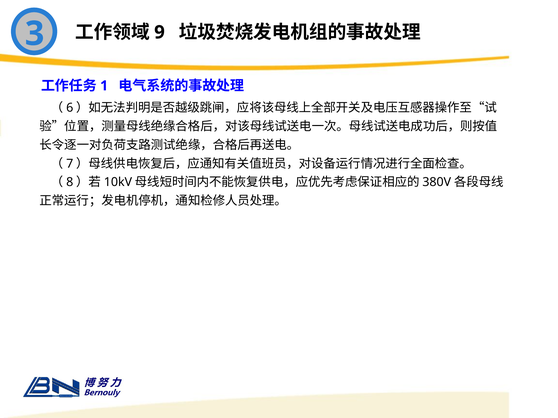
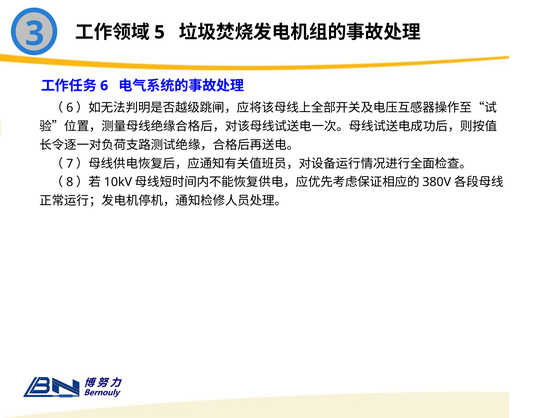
9: 9 -> 5 (159, 32)
1: 1 -> 6 (104, 86)
